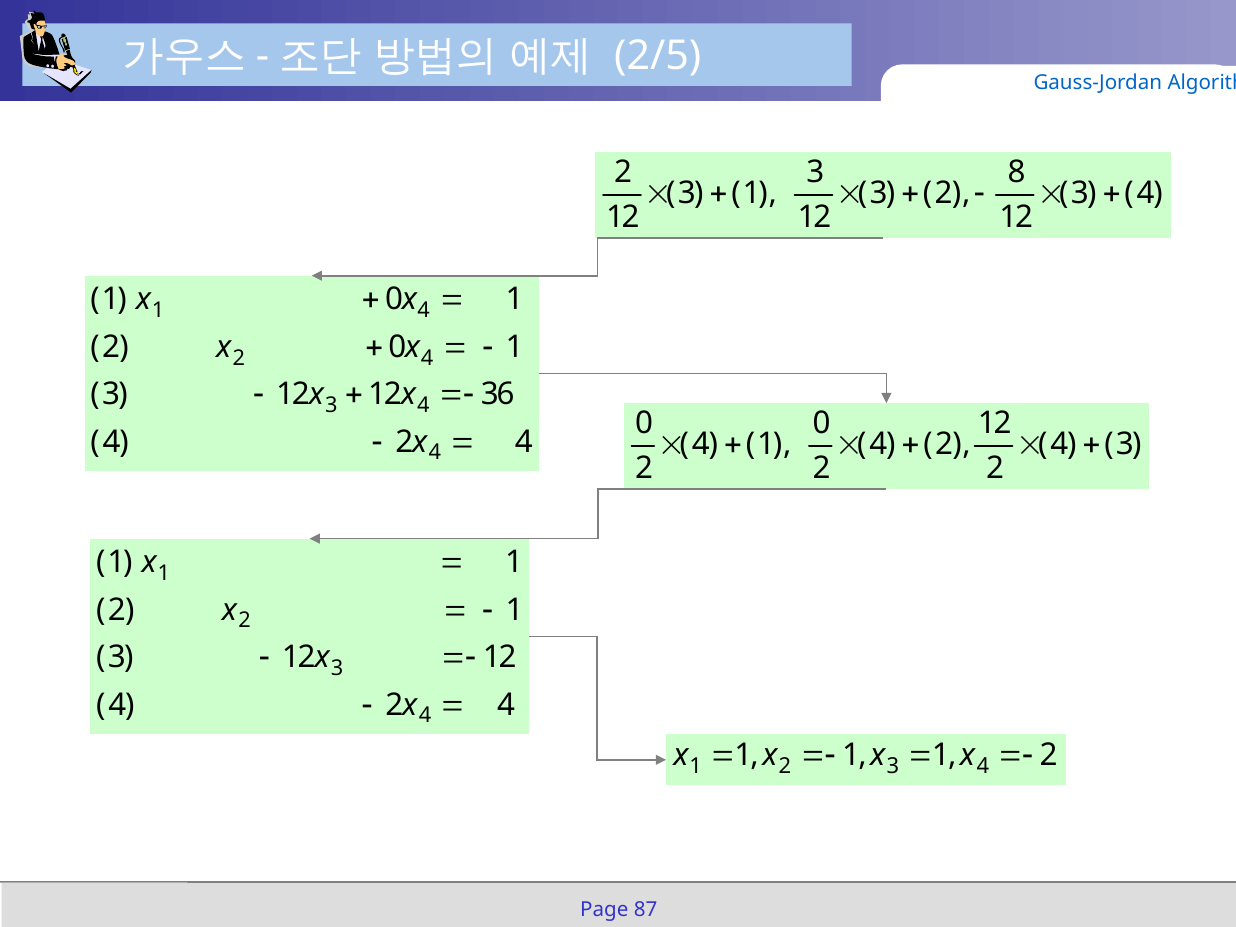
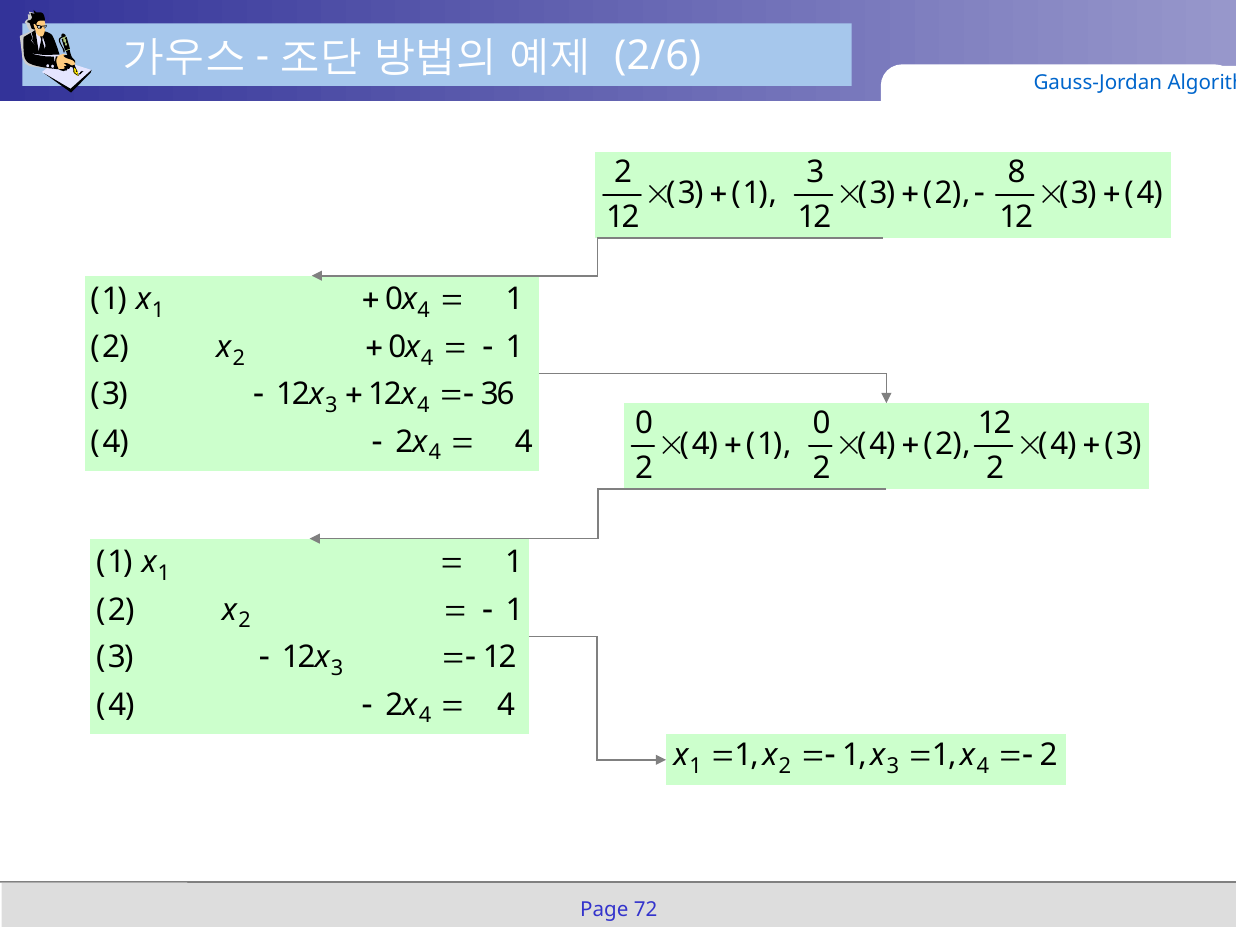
2/5: 2/5 -> 2/6 (658, 56)
87: 87 -> 72 (646, 910)
